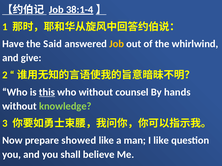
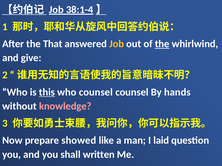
Have: Have -> After (13, 44)
Said: Said -> That (53, 44)
the underline: none -> present (162, 44)
who without: without -> counsel (96, 92)
knowledge colour: light green -> pink (65, 106)
I like: like -> laid (161, 141)
believe: believe -> written (99, 155)
